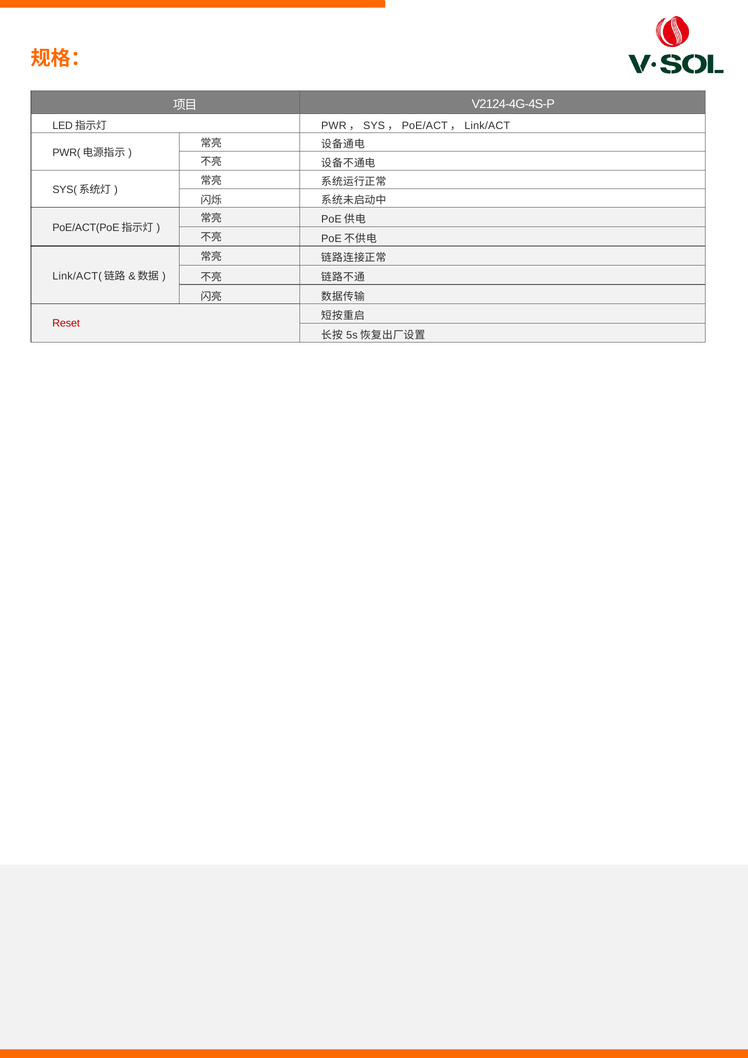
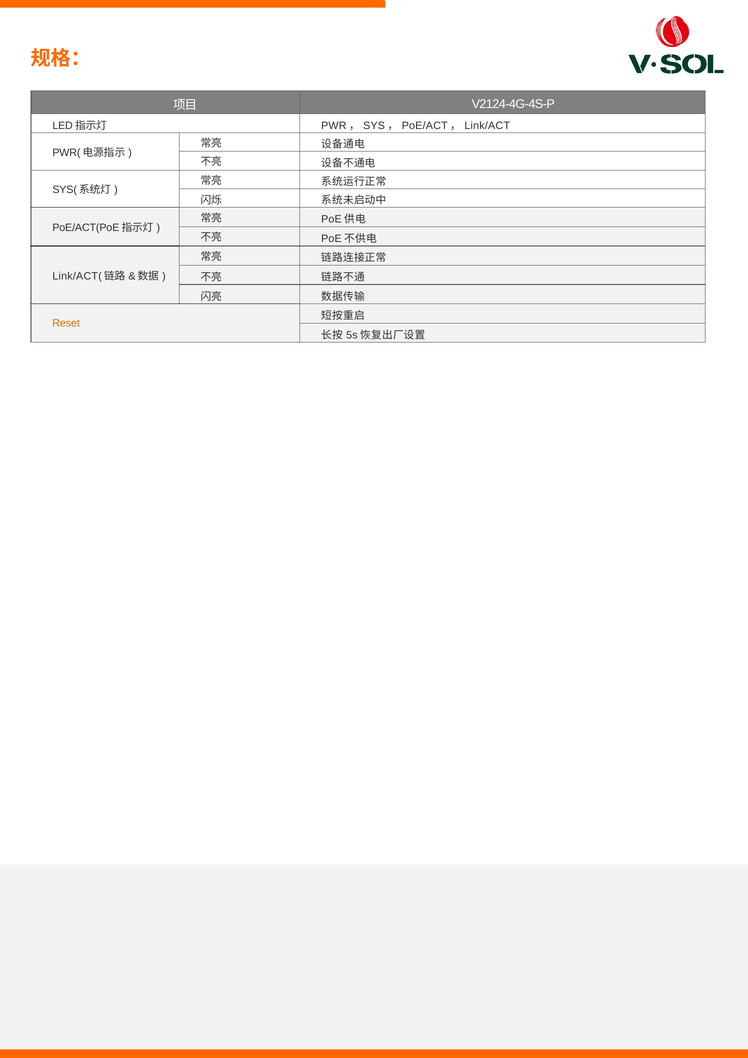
Reset colour: red -> orange (66, 323)
